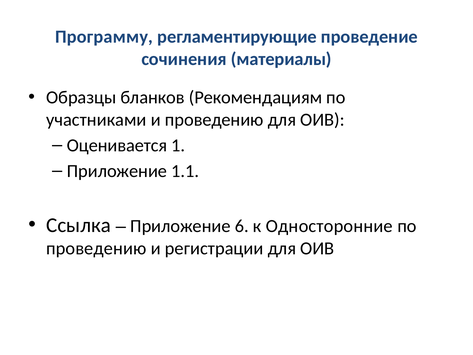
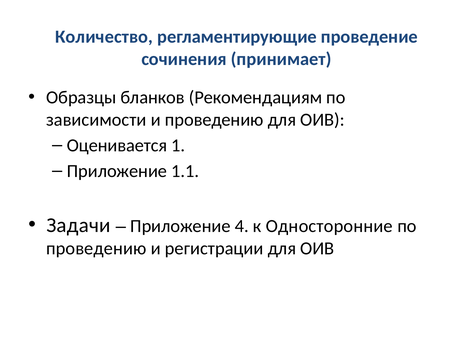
Программу: Программу -> Количество (104, 37)
материалы: материалы -> принимает (281, 59)
участниками: участниками -> зависимости (96, 120)
Ссылка: Ссылка -> Задачи (79, 225)
6: 6 -> 4 (242, 226)
